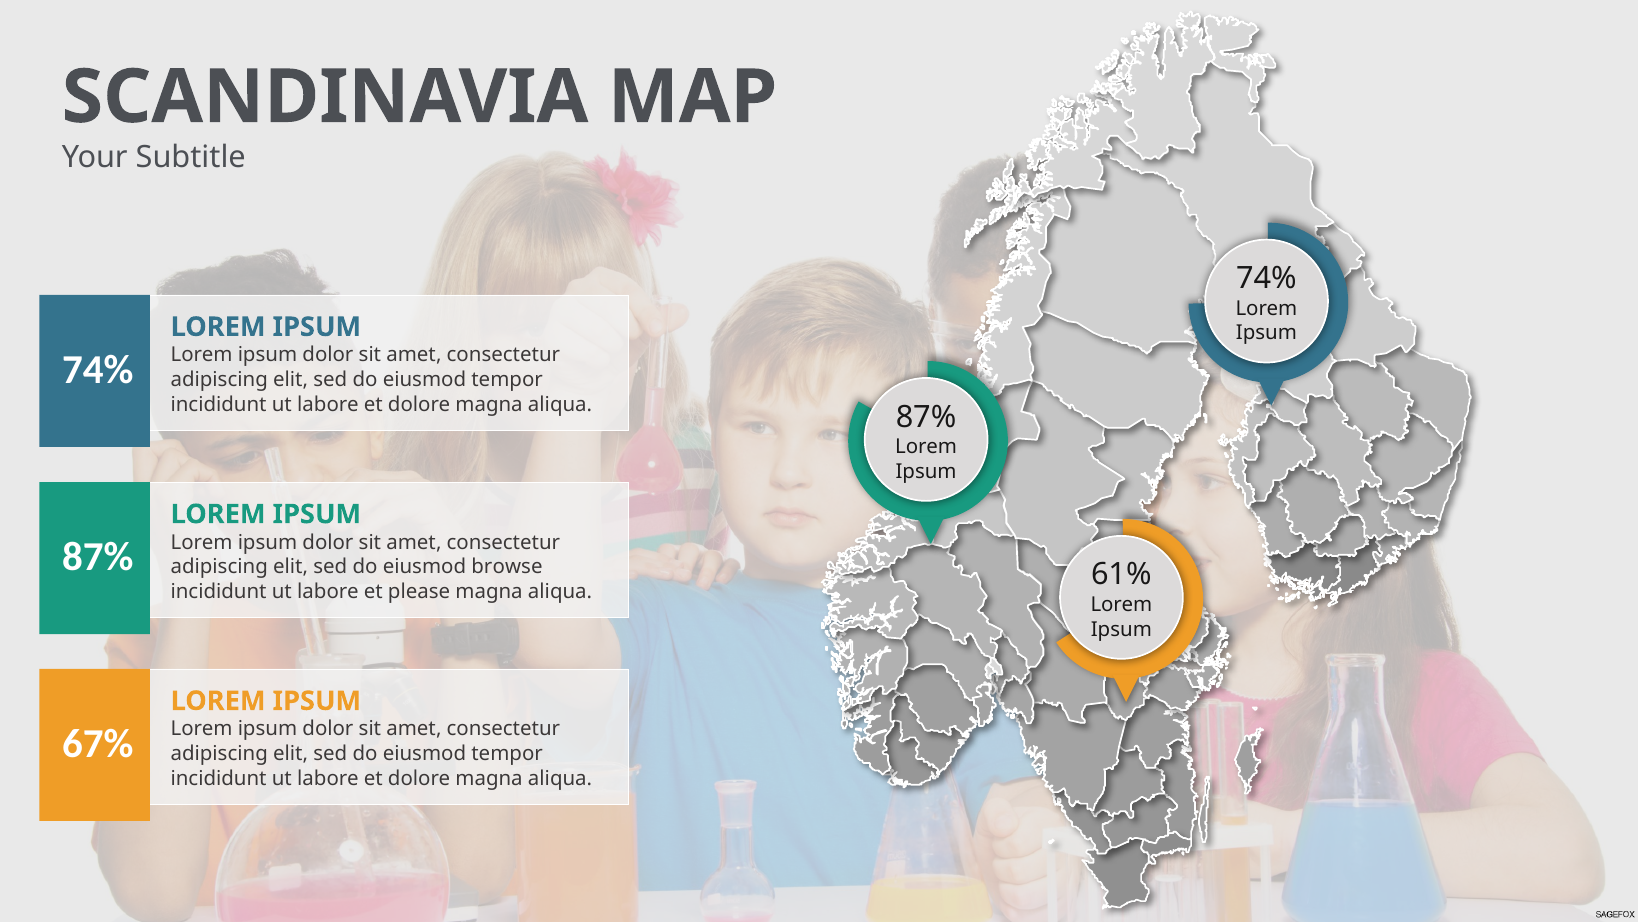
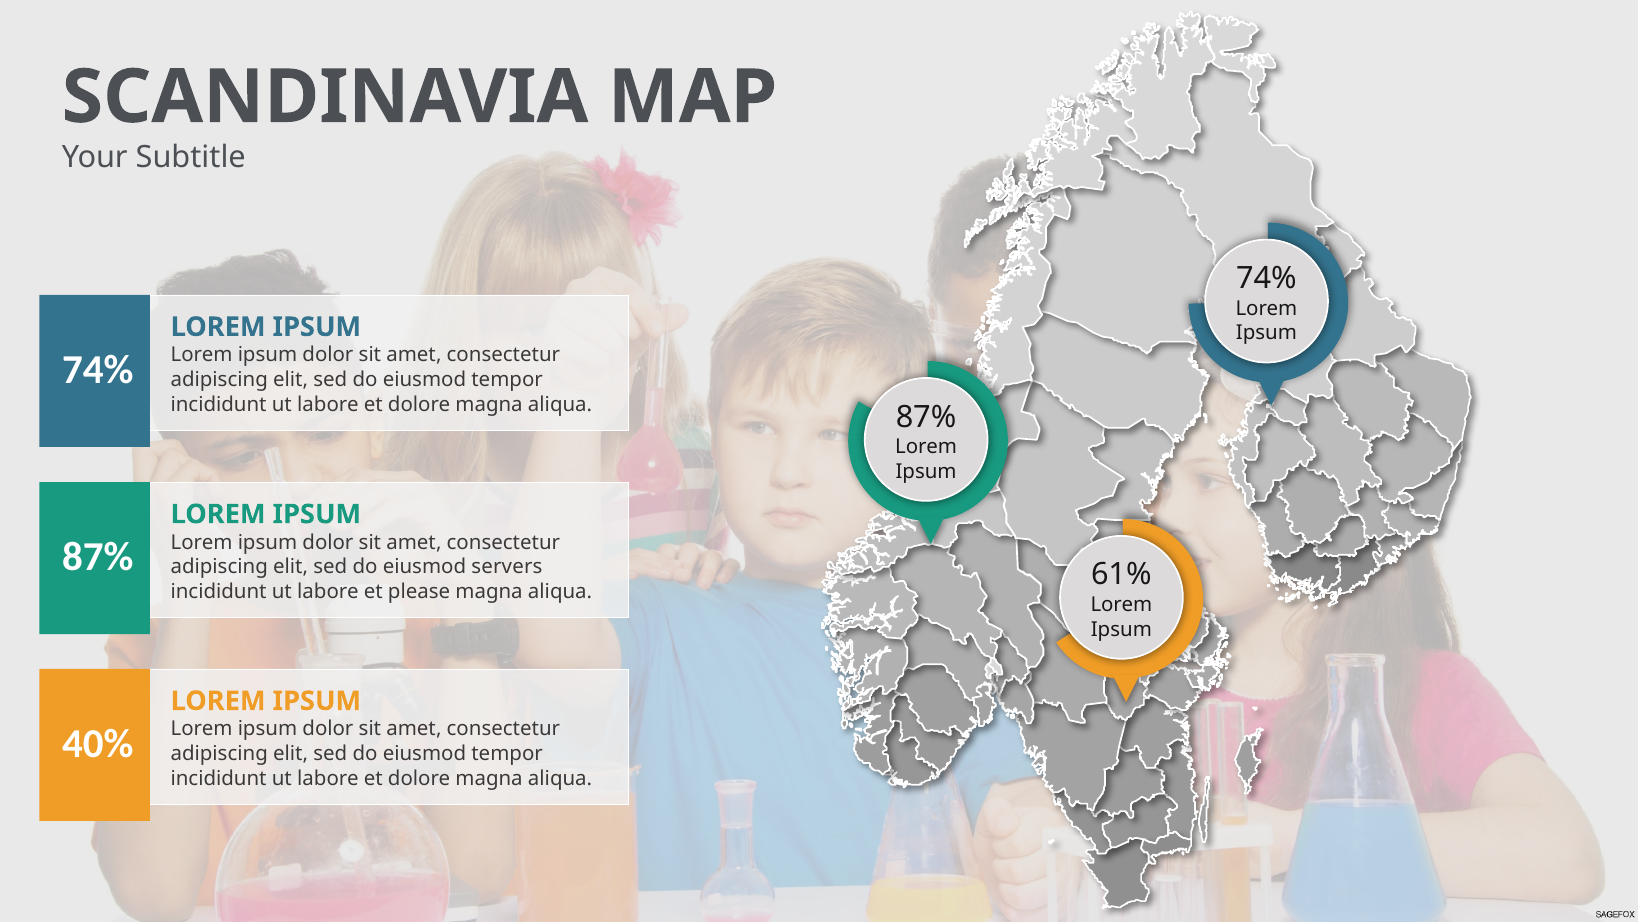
browse: browse -> servers (507, 567)
67%: 67% -> 40% (98, 743)
